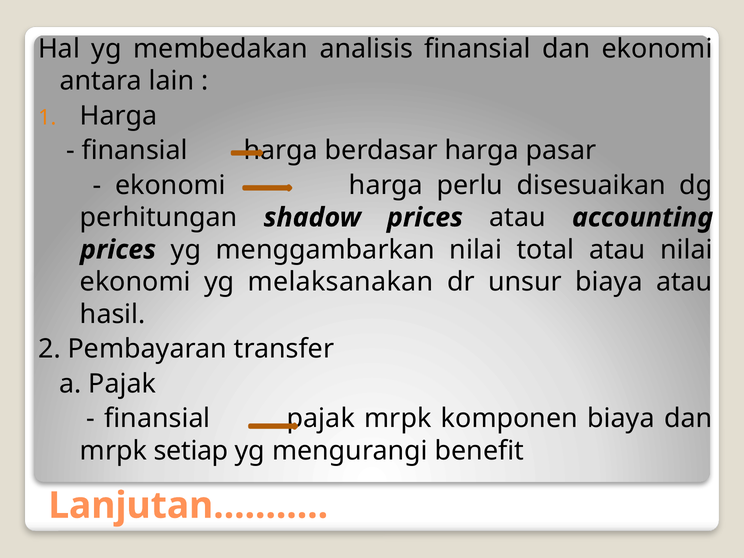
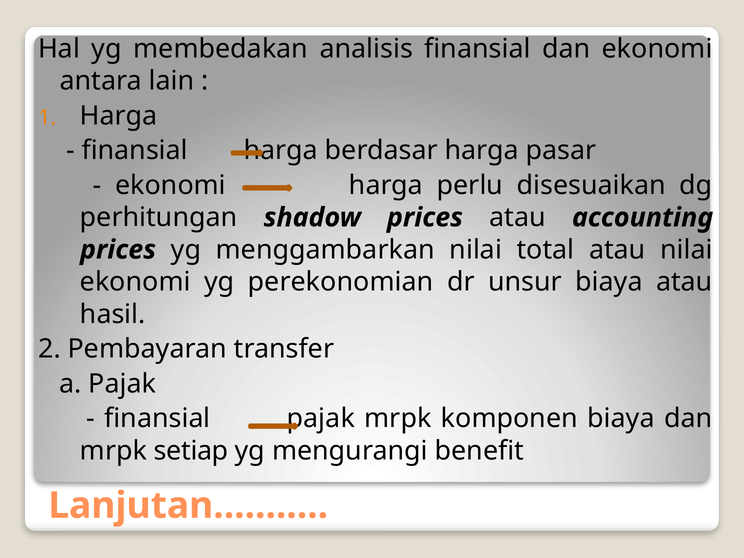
melaksanakan: melaksanakan -> perekonomian (341, 282)
